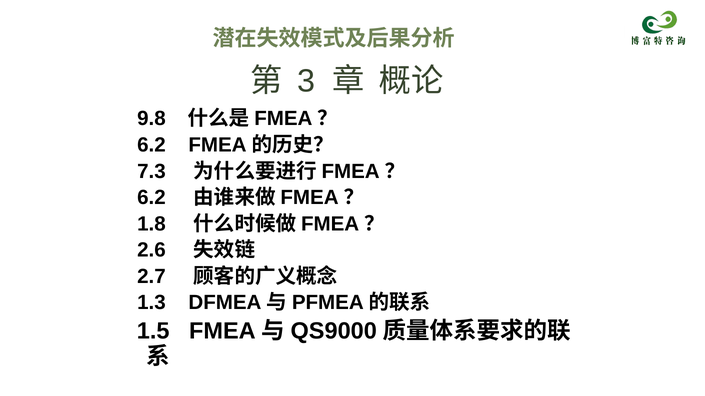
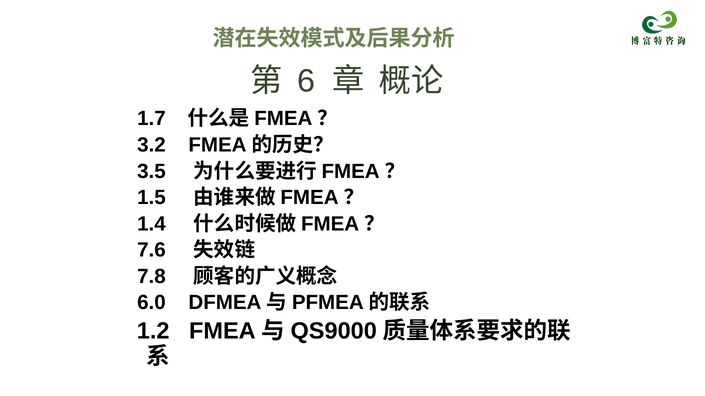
3: 3 -> 6 (306, 81)
9.8: 9.8 -> 1.7 (151, 119)
6.2: 6.2 -> 3.2 (151, 145)
7.3: 7.3 -> 3.5 (151, 171)
6.2: 6.2 -> 1.5 (151, 198)
1.8: 1.8 -> 1.4 (151, 224)
2.6: 2.6 -> 7.6 (151, 250)
2.7: 2.7 -> 7.8 (151, 277)
1.3: 1.3 -> 6.0 (151, 303)
1.5: 1.5 -> 1.2 (153, 332)
